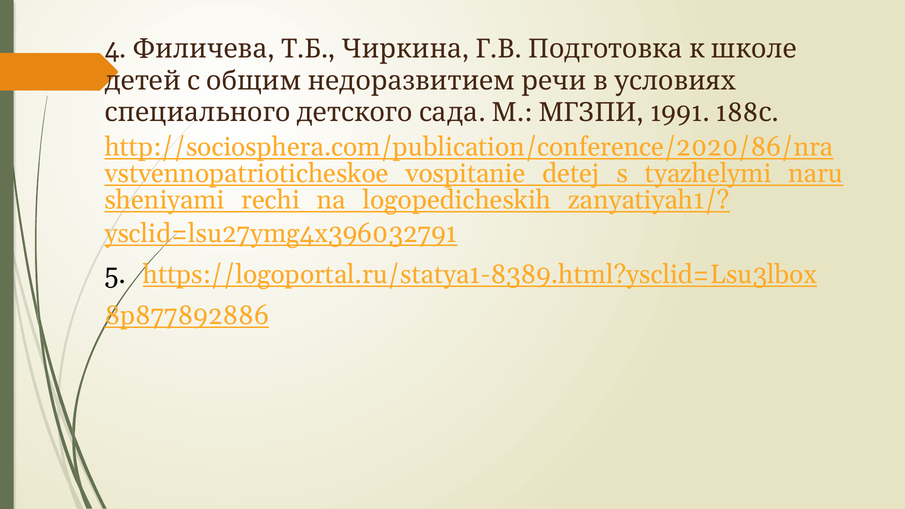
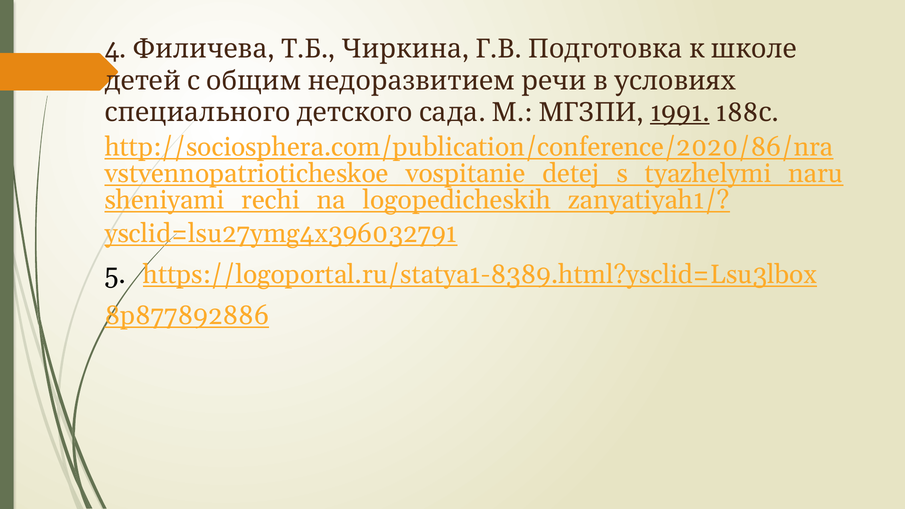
1991 underline: none -> present (680, 113)
